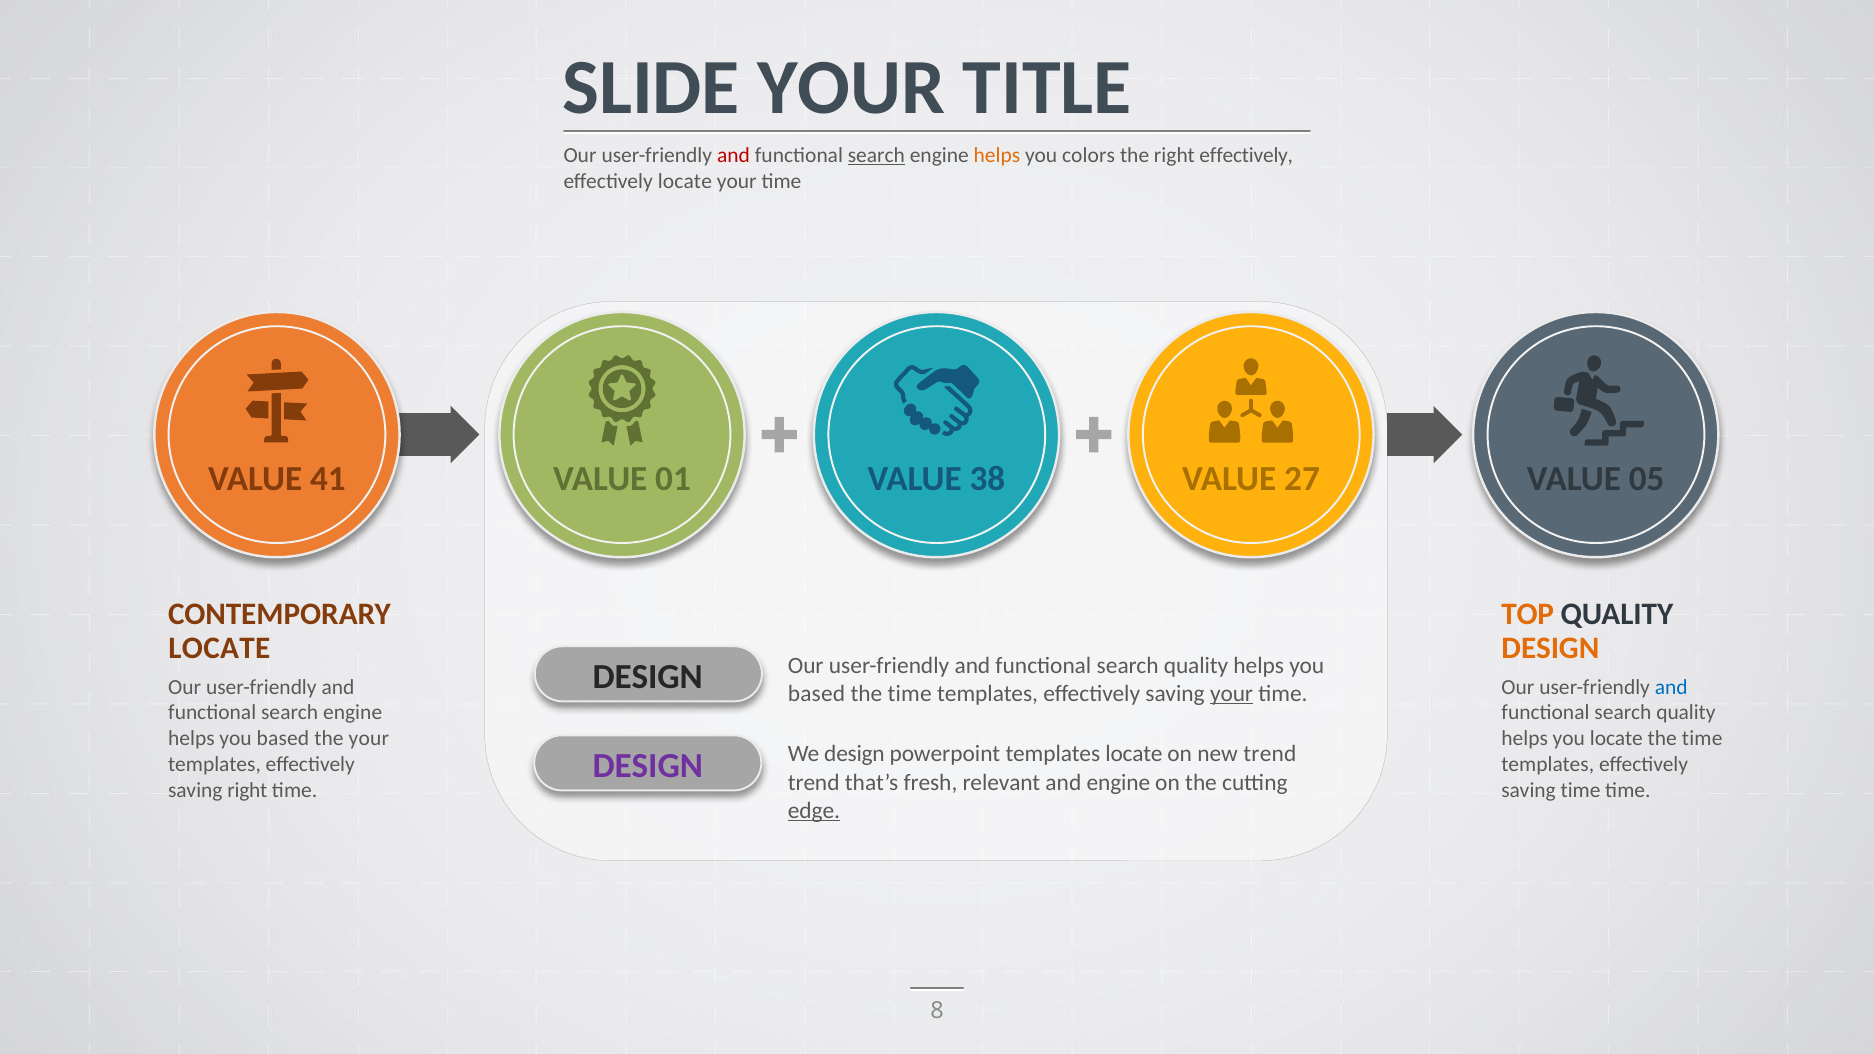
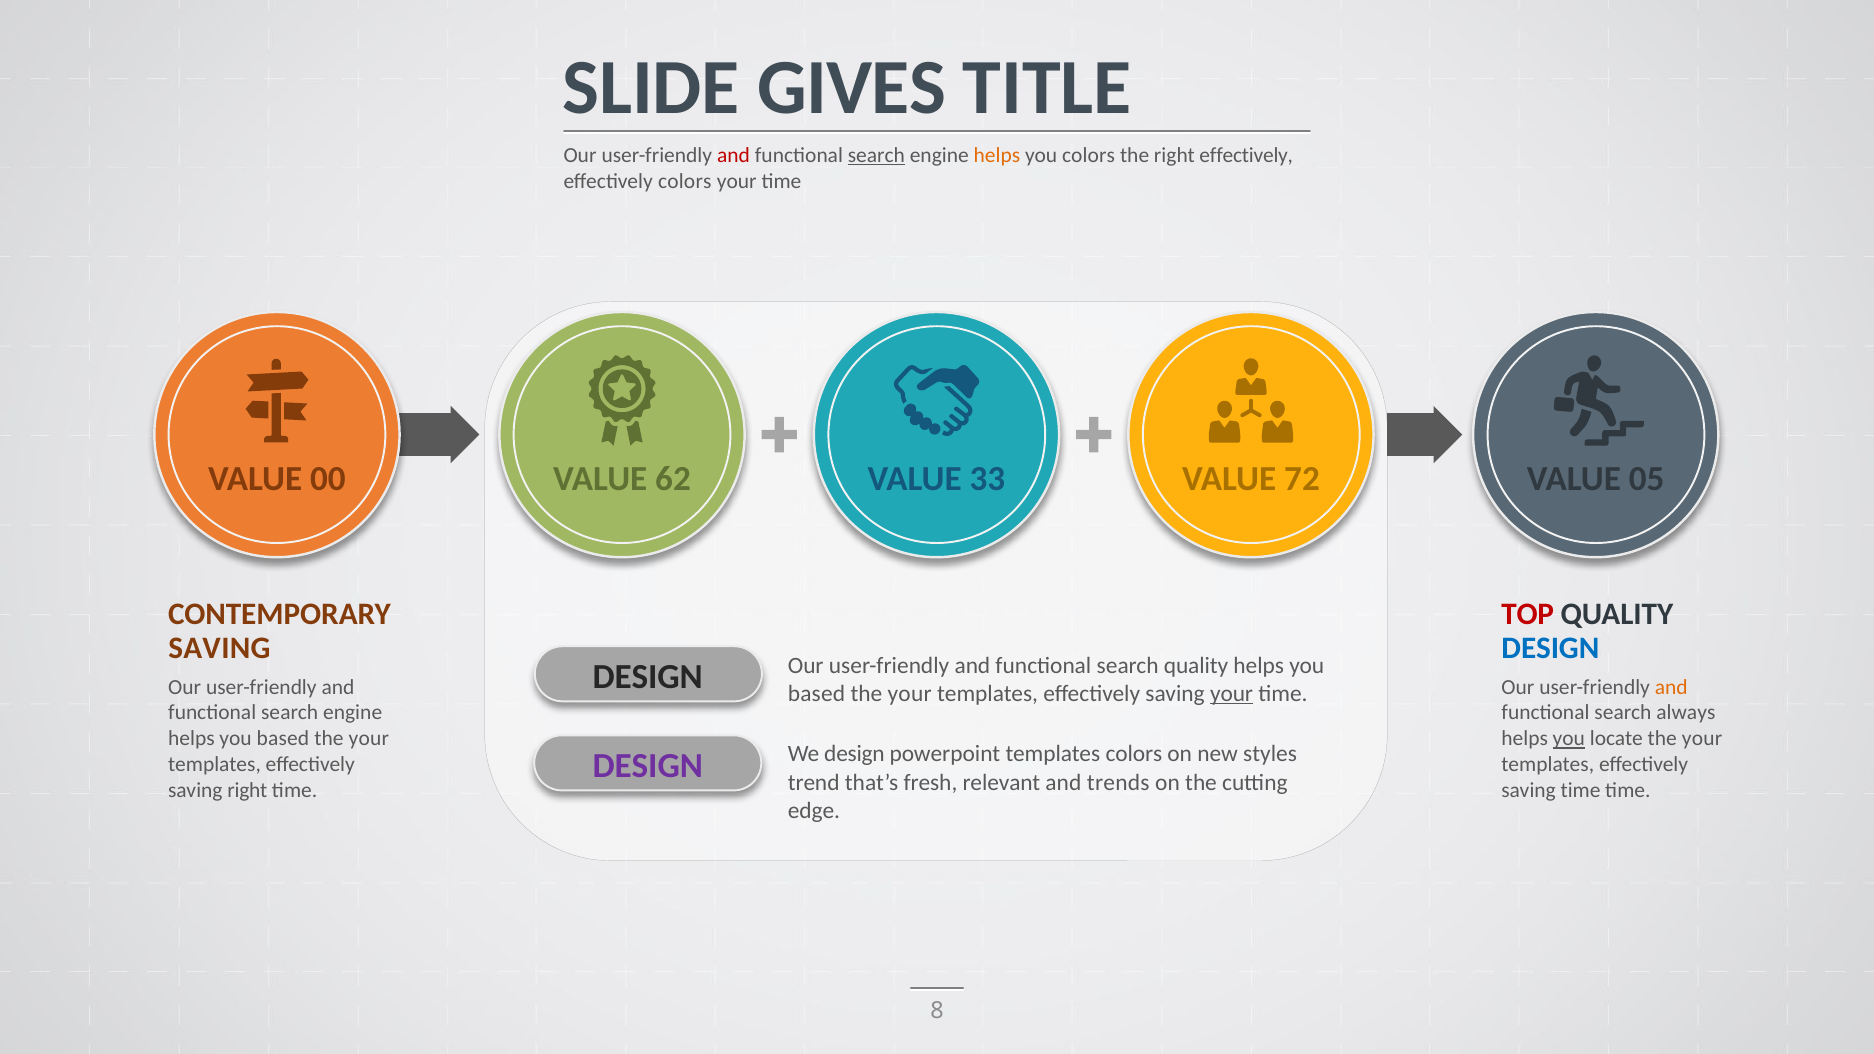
SLIDE YOUR: YOUR -> GIVES (852, 88)
effectively locate: locate -> colors (685, 181)
41: 41 -> 00 (328, 479)
01: 01 -> 62 (673, 479)
38: 38 -> 33 (987, 479)
27: 27 -> 72 (1302, 479)
TOP colour: orange -> red (1528, 614)
LOCATE: LOCATE -> SAVING (219, 648)
DESIGN colour: orange -> blue (1550, 648)
and colour: blue -> orange (1671, 687)
time: time -> your (910, 694)
quality: quality -> always (1686, 713)
you underline: none -> present (1569, 739)
locate the time: time -> your (1702, 739)
templates locate: locate -> colors (1134, 754)
new trend: trend -> styles (1270, 754)
and engine: engine -> trends (1118, 782)
edge underline: present -> none (814, 811)
